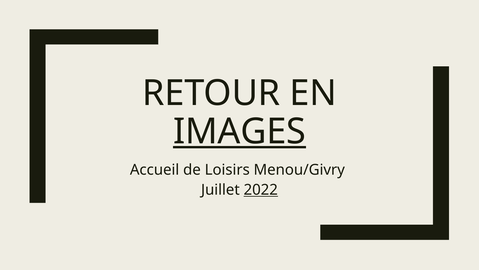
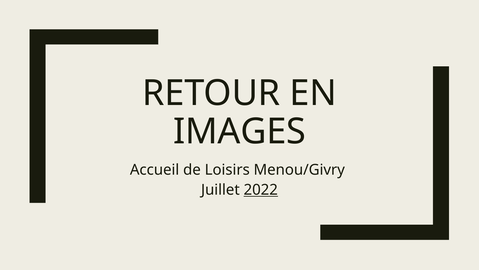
IMAGES underline: present -> none (240, 131)
